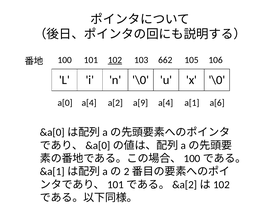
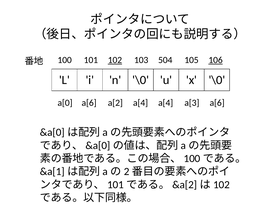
662: 662 -> 504 (165, 60)
106 underline: none -> present (216, 60)
a[0 a[4: a[4 -> a[6 (89, 103)
a[2 a[9: a[9 -> a[4 (141, 103)
a[1: a[1 -> a[3 (192, 103)
